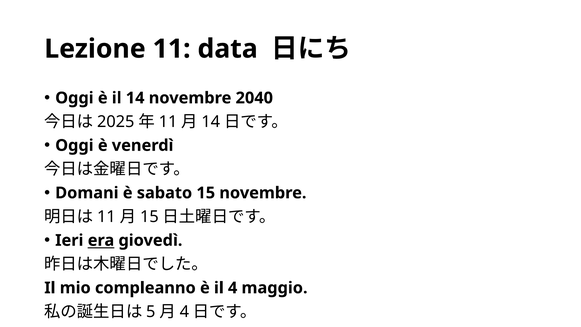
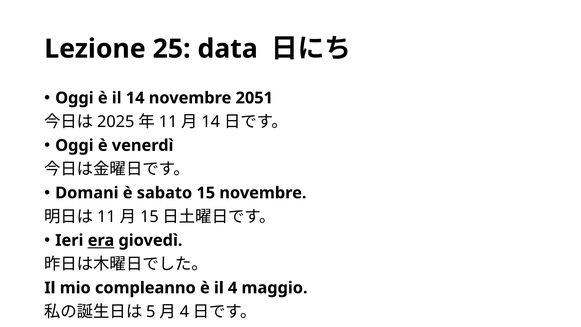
Lezione 11: 11 -> 25 (172, 49)
2040: 2040 -> 2051 (254, 98)
